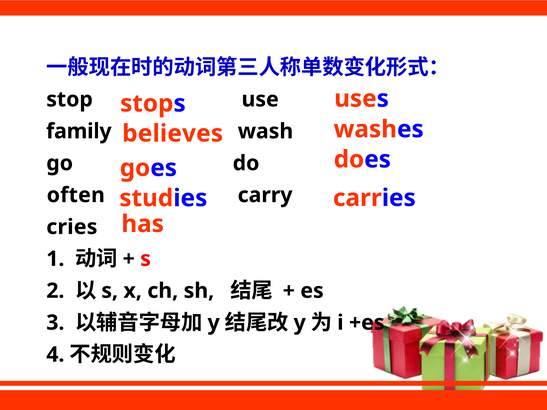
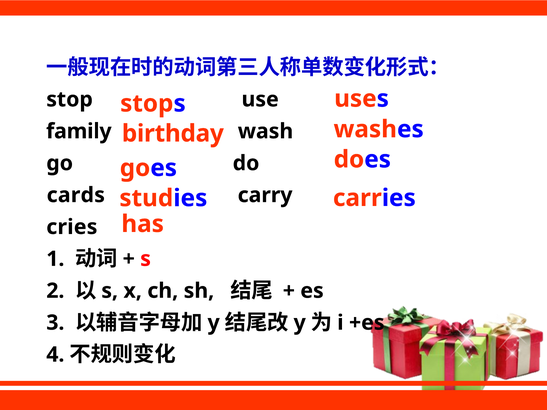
believes: believes -> birthday (173, 134)
often: often -> cards (76, 195)
